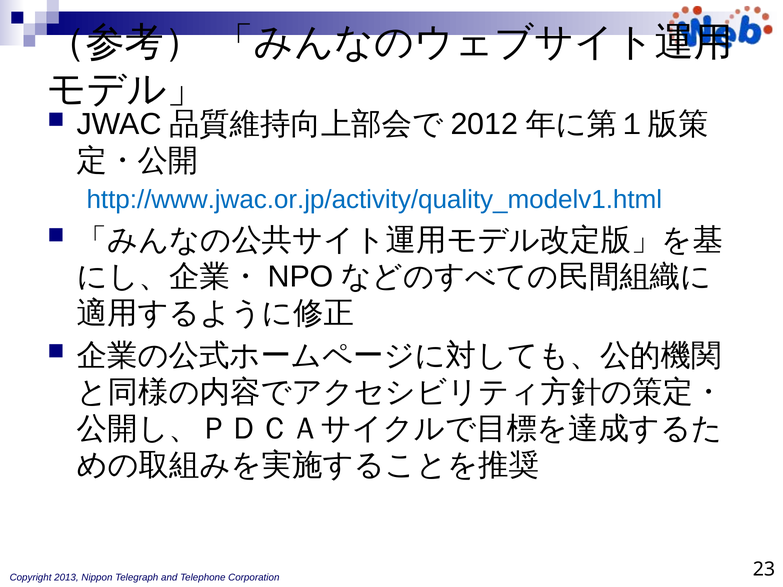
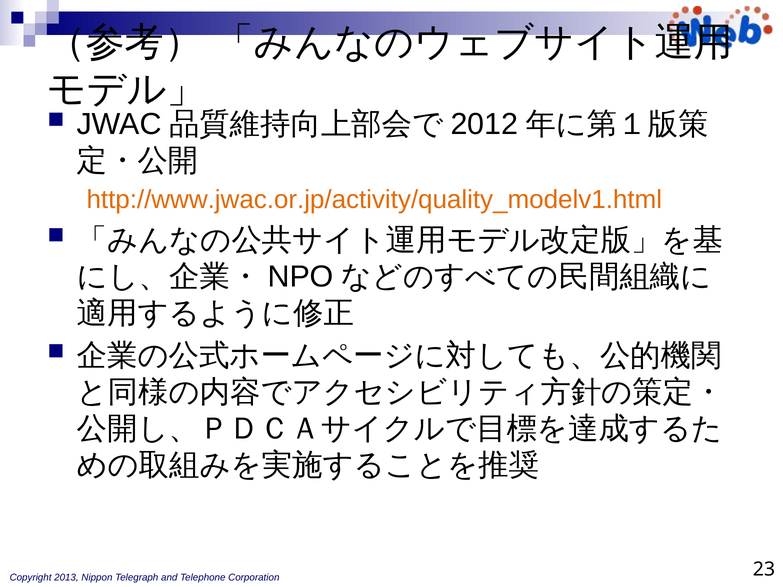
http://www.jwac.or.jp/activity/quality_modelv1.html colour: blue -> orange (374, 200)
